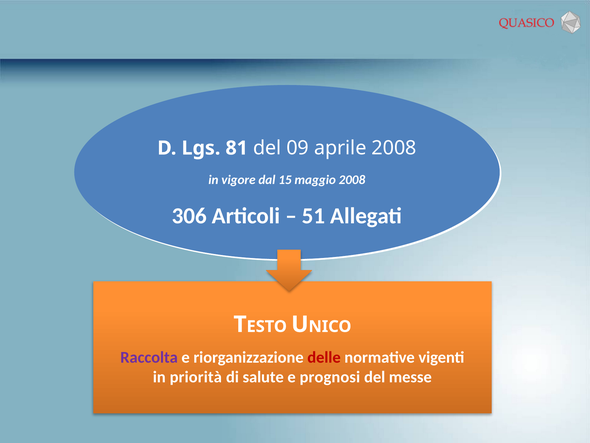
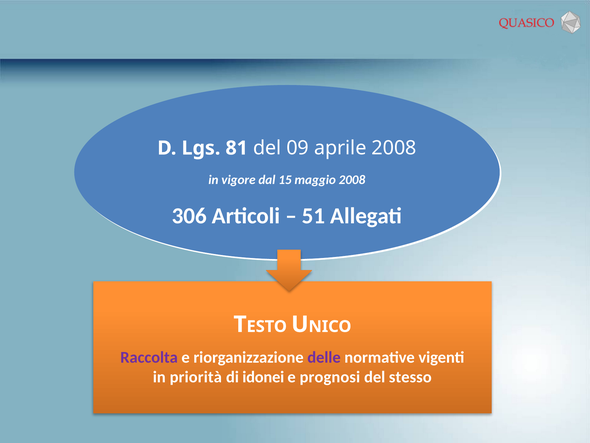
delle colour: red -> purple (324, 357)
salute: salute -> idonei (263, 377)
messe: messe -> stesso (410, 377)
